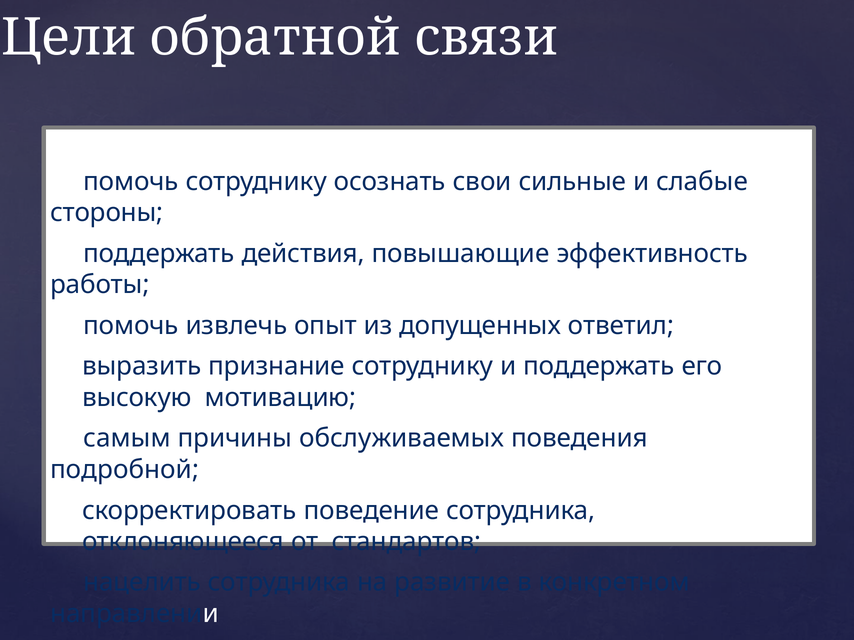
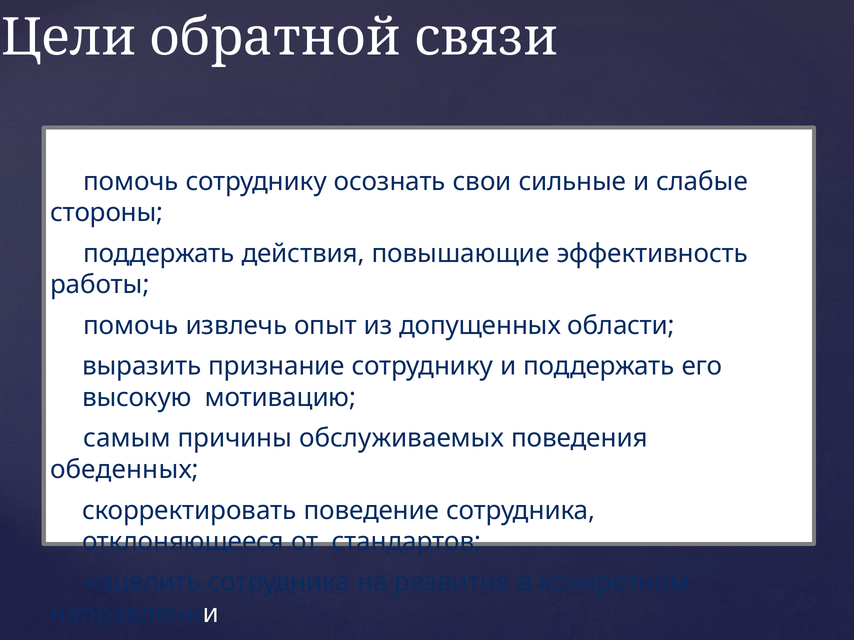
ответил: ответил -> области (621, 326)
подробной: подробной -> обеденных (125, 470)
